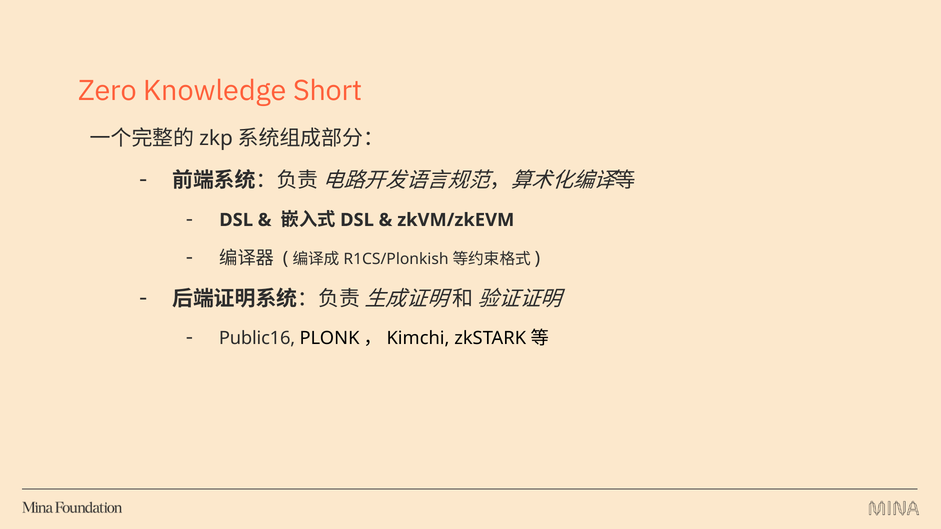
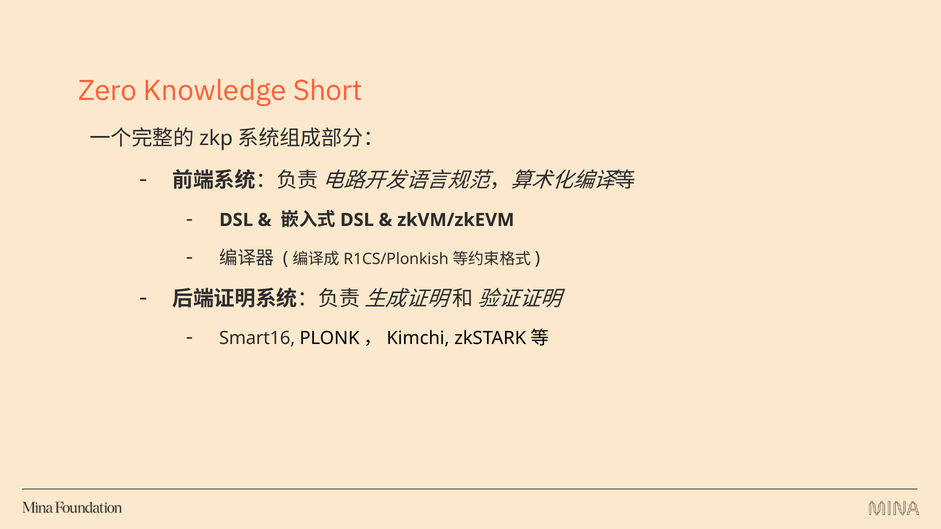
Public16: Public16 -> Smart16 (257, 339)
